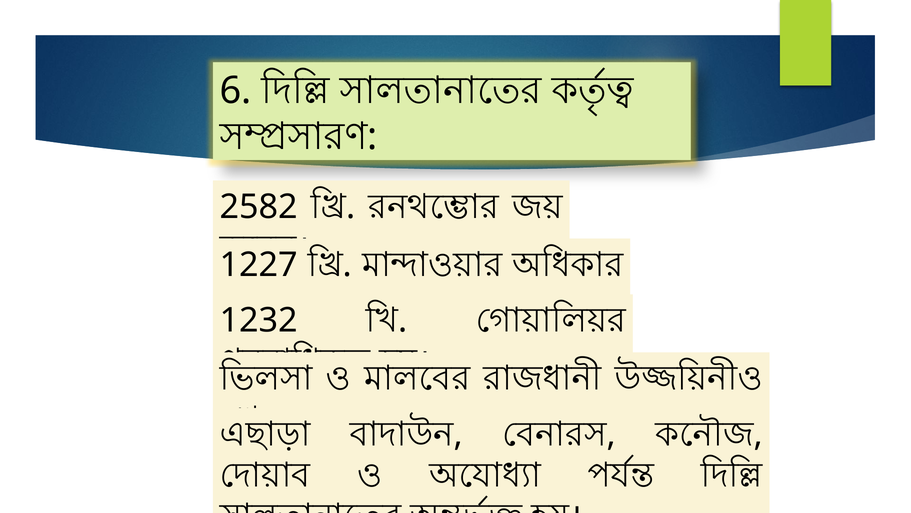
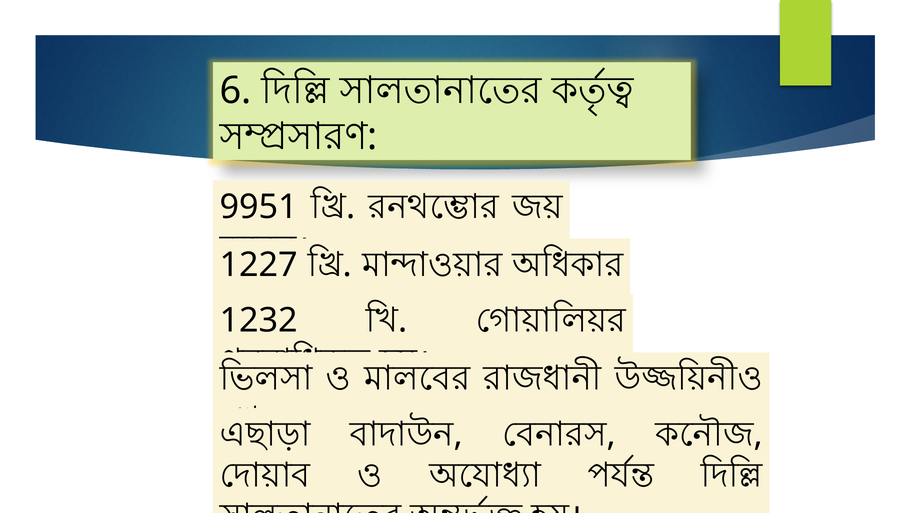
2582: 2582 -> 9951 (259, 207)
